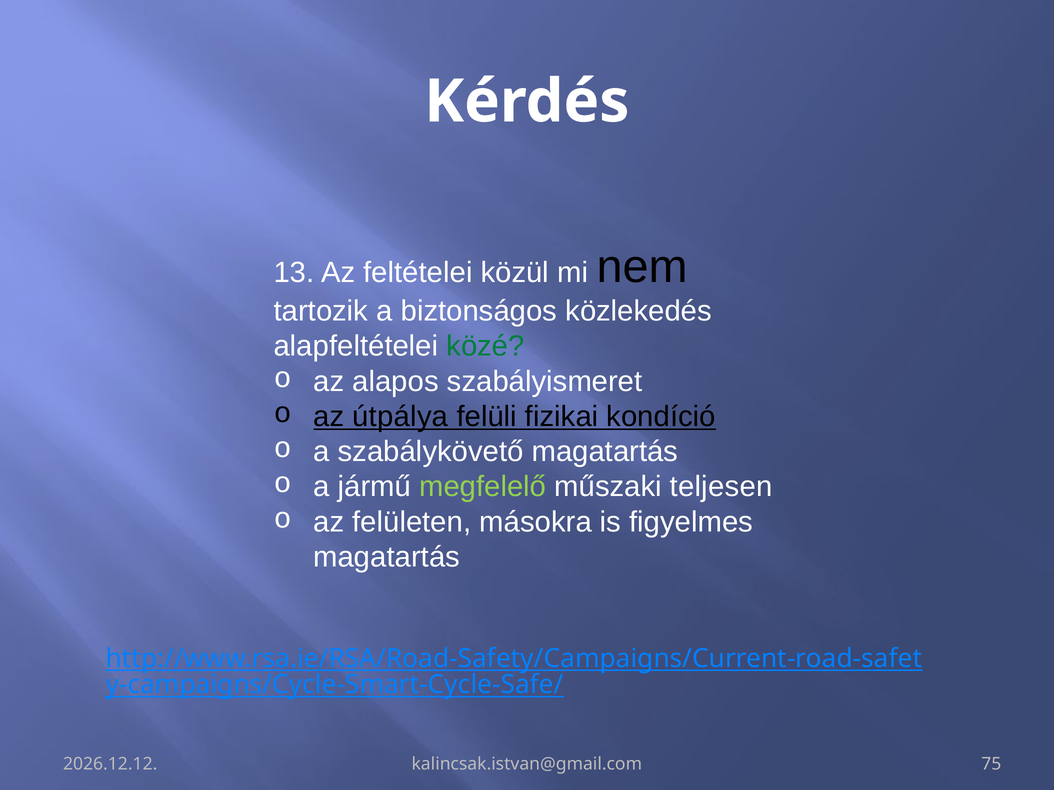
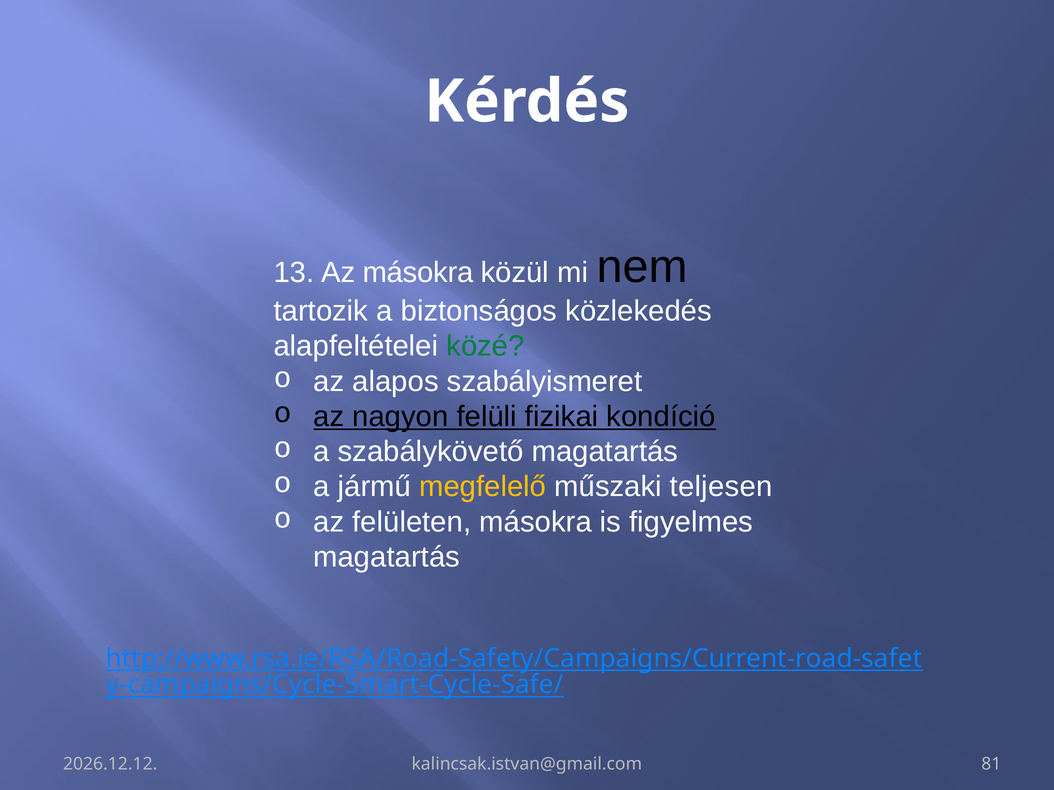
Az feltételei: feltételei -> másokra (418, 273)
útpálya: útpálya -> nagyon (400, 417)
megfelelő colour: light green -> yellow (483, 487)
75: 75 -> 81 (991, 764)
